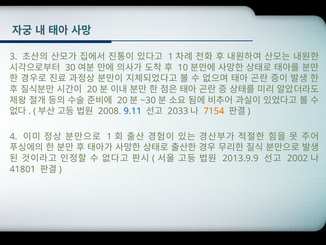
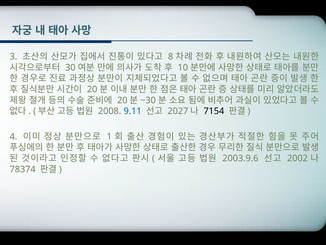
1: 1 -> 8 (171, 57)
2033: 2033 -> 2027 (178, 111)
7154 colour: orange -> black (214, 111)
2013.9.9: 2013.9.9 -> 2003.9.6 (240, 158)
41801: 41801 -> 78374 (23, 169)
